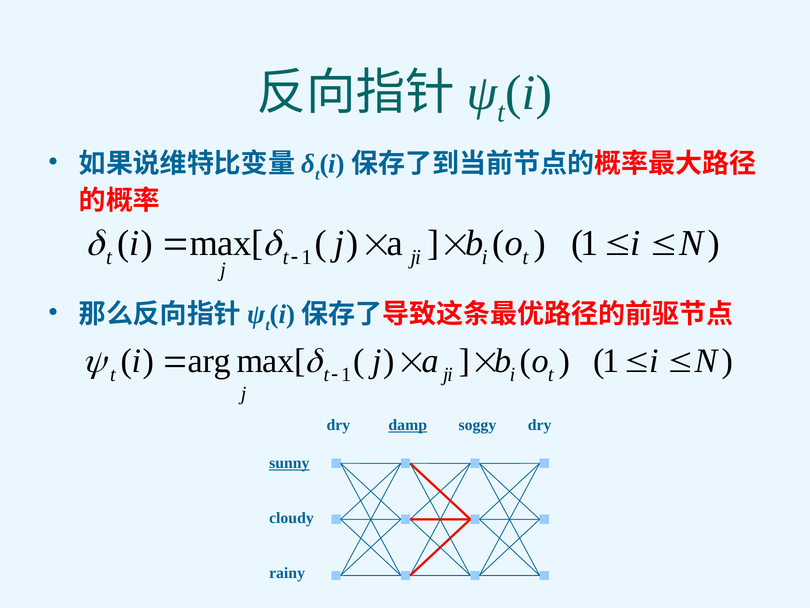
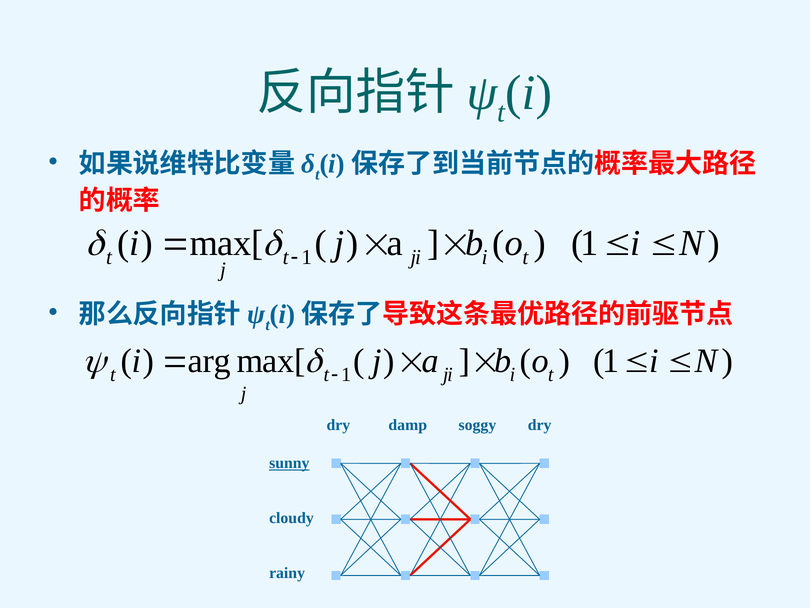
damp underline: present -> none (408, 425)
